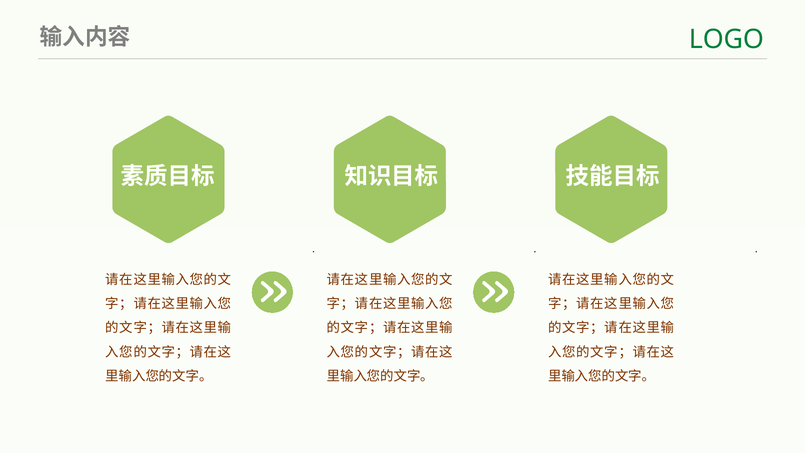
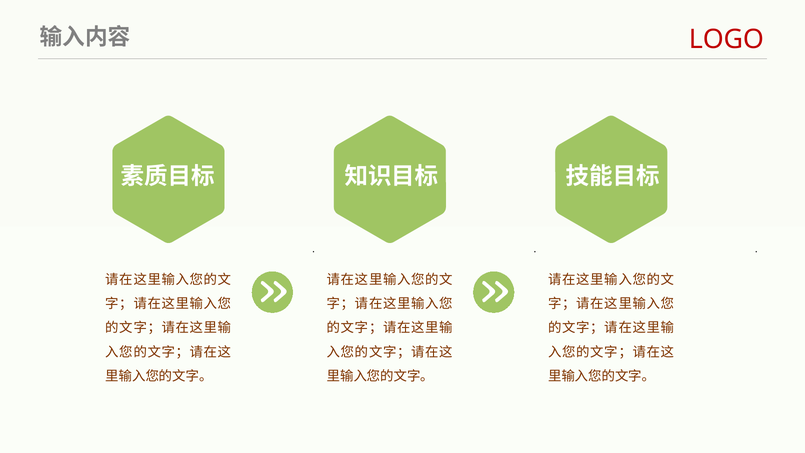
LOGO colour: green -> red (726, 39)
